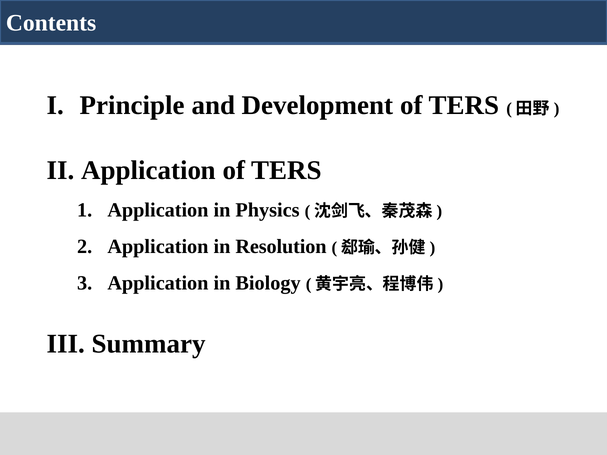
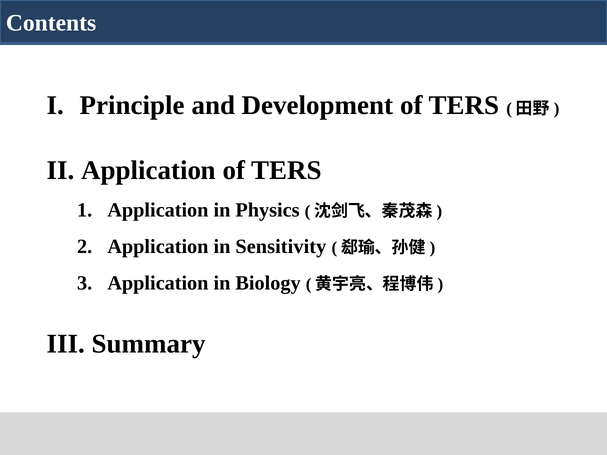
Resolution: Resolution -> Sensitivity (281, 247)
